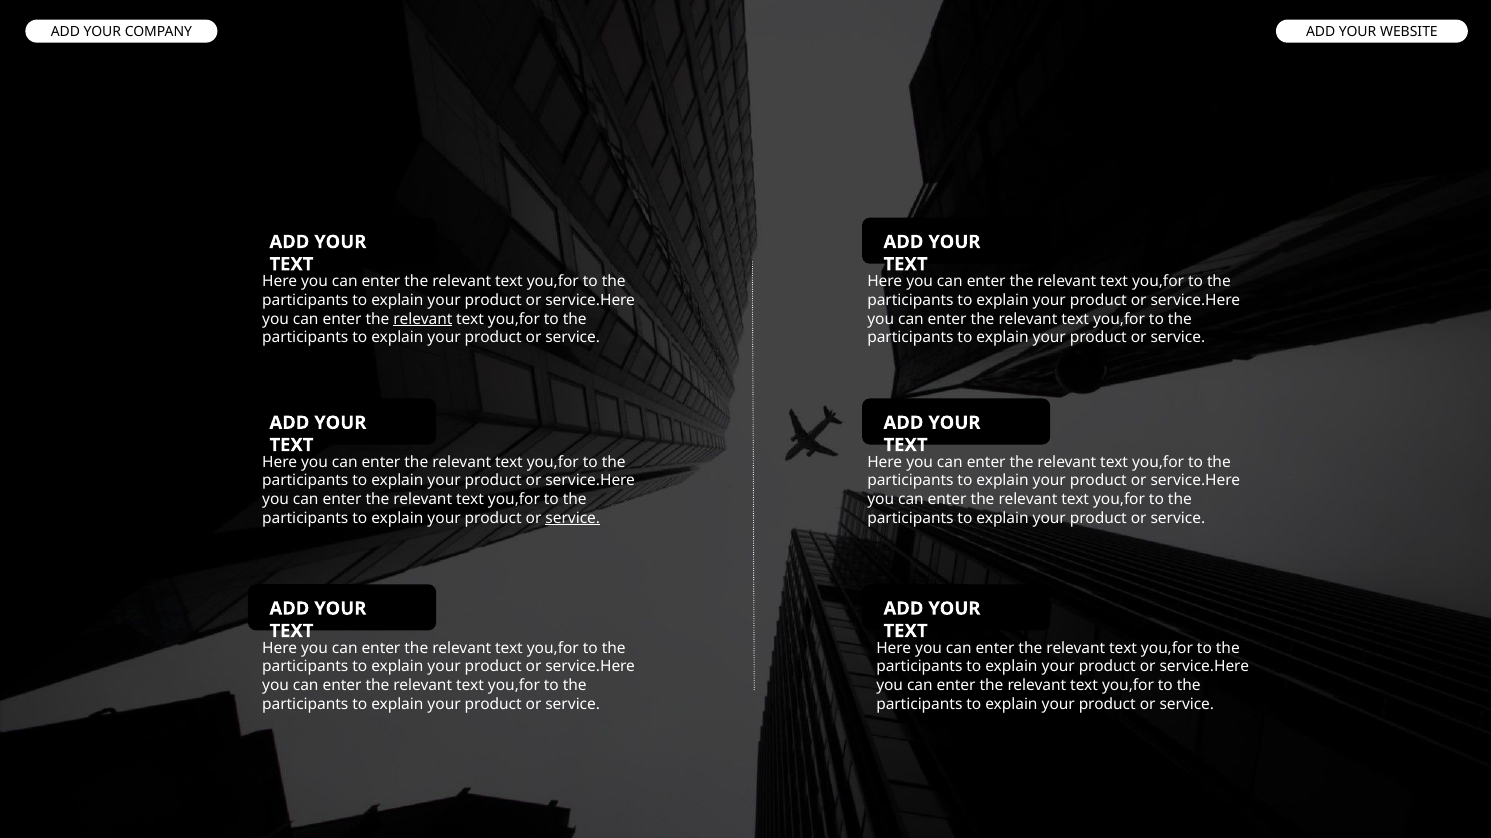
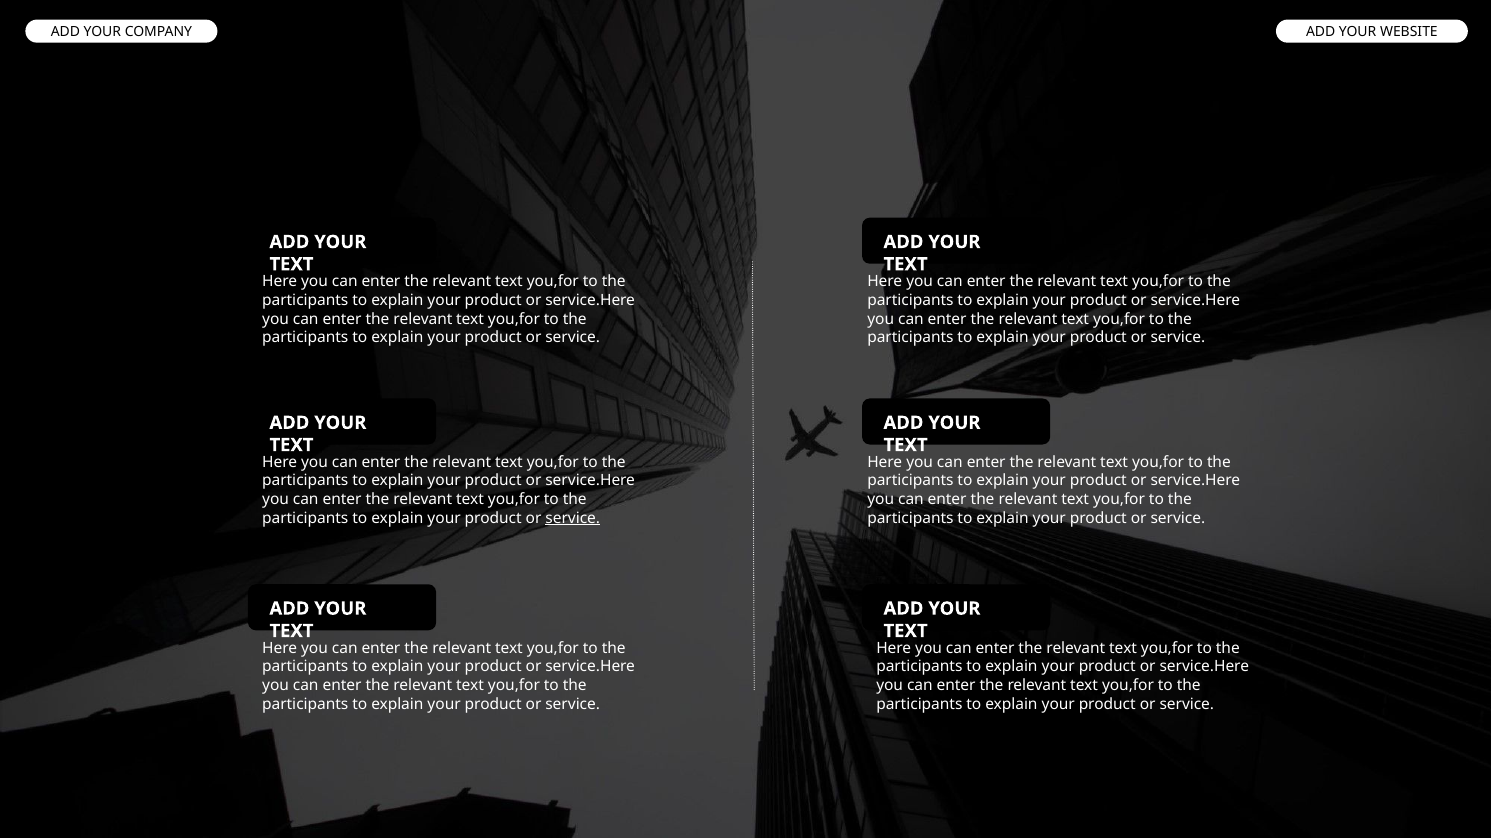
relevant underline: present -> none (423, 319)
